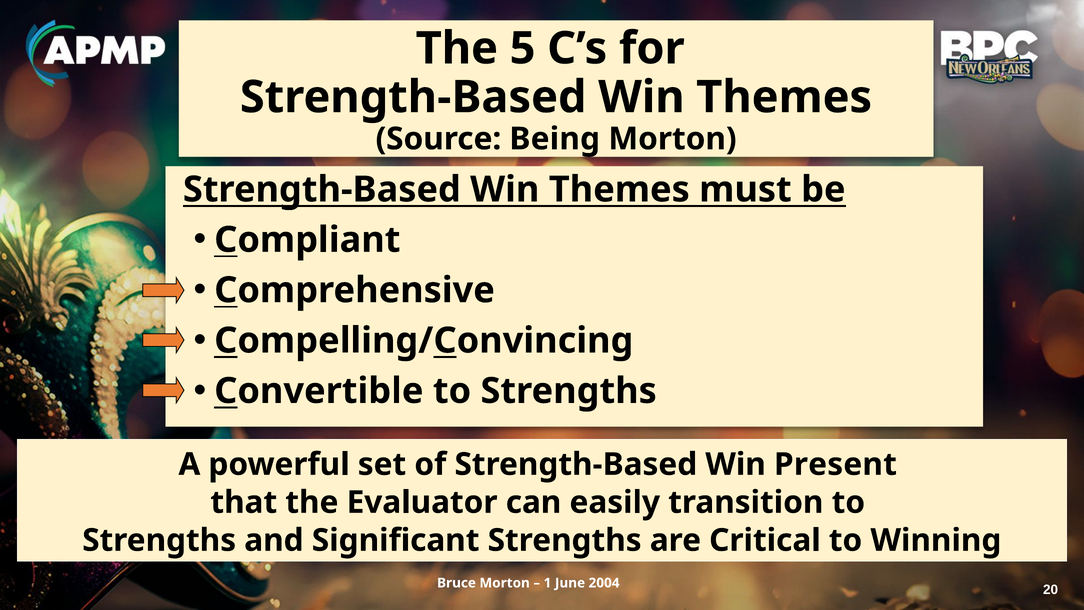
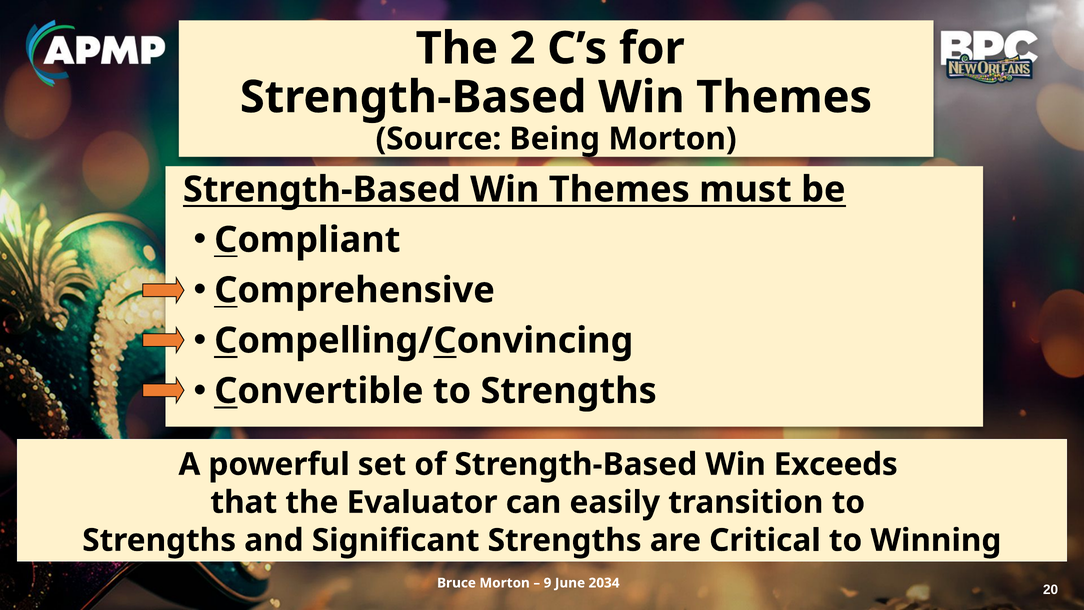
5: 5 -> 2 (523, 48)
Present: Present -> Exceeds (836, 464)
1: 1 -> 9 (547, 583)
2004: 2004 -> 2034 (604, 583)
